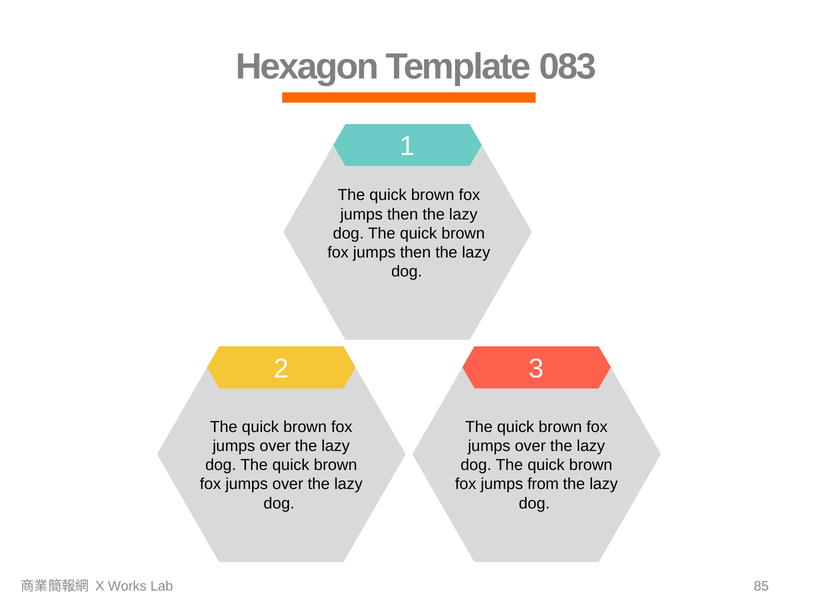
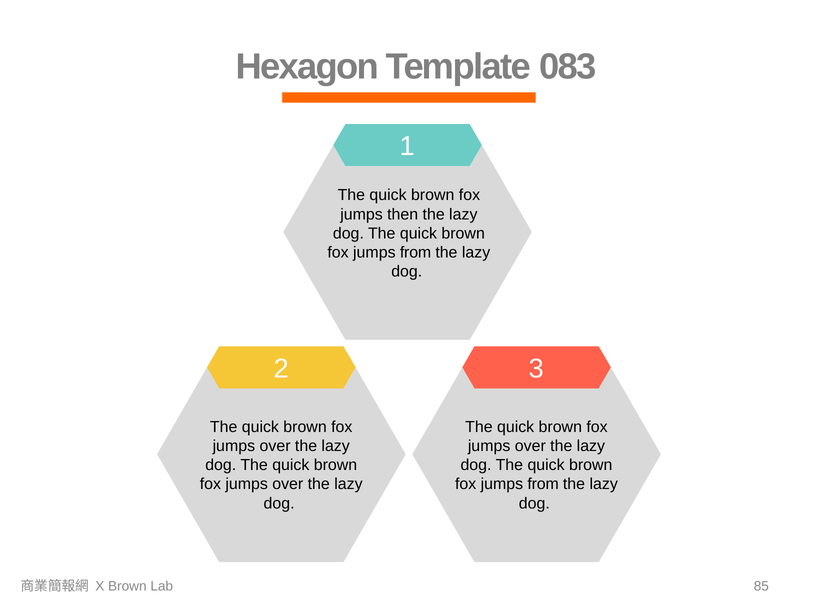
then: then -> from (416, 252)
X Works: Works -> Brown (127, 586)
